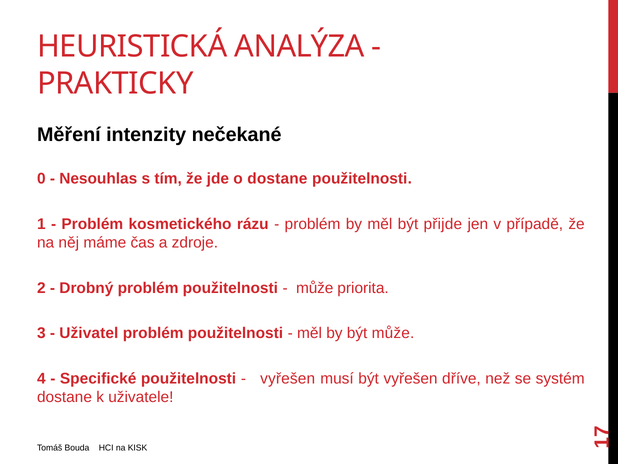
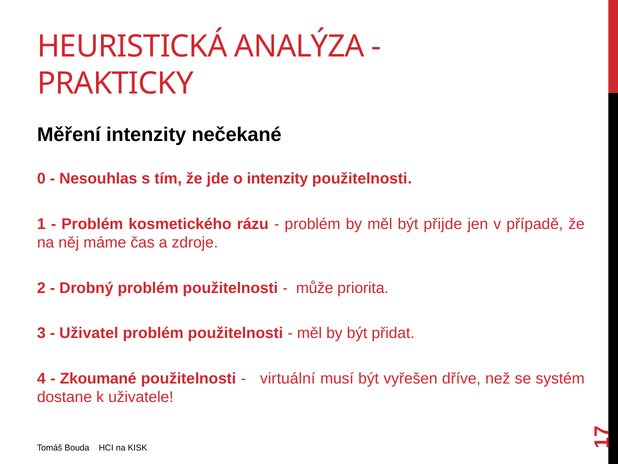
o dostane: dostane -> intenzity (278, 179)
být může: může -> přidat (393, 333)
Specifické: Specifické -> Zkoumané (98, 378)
vyřešen: vyřešen -> virtuální (288, 378)
